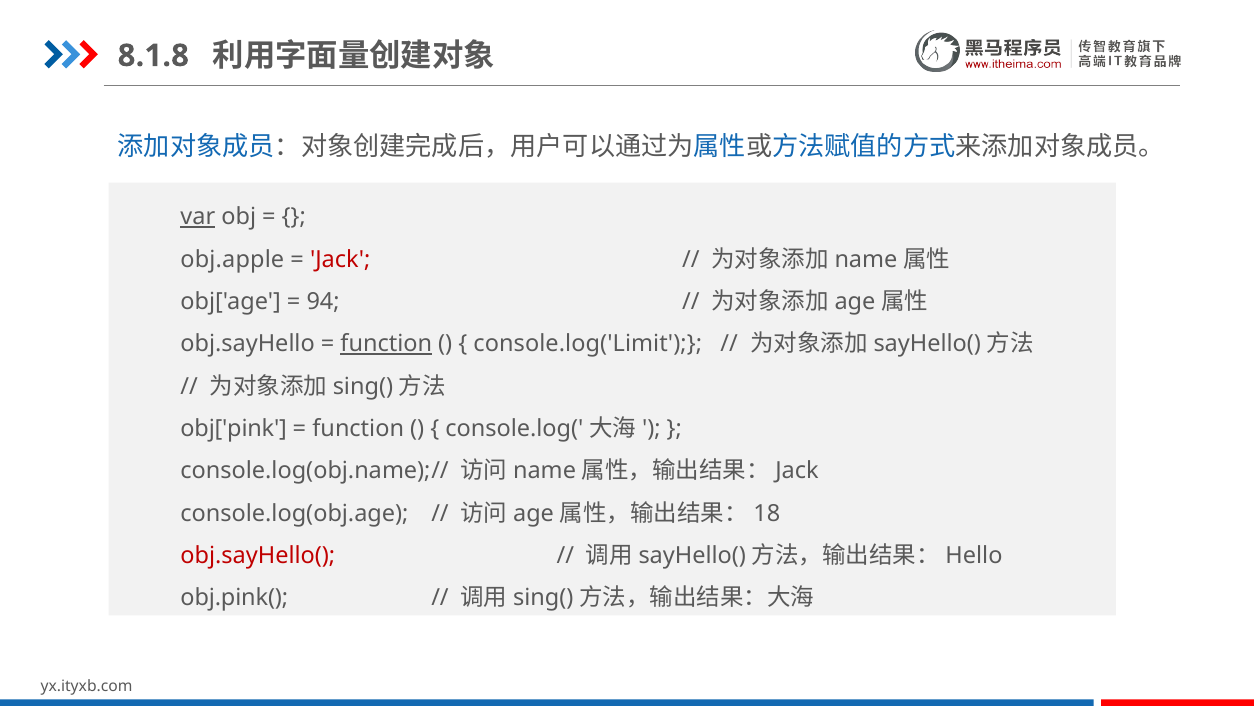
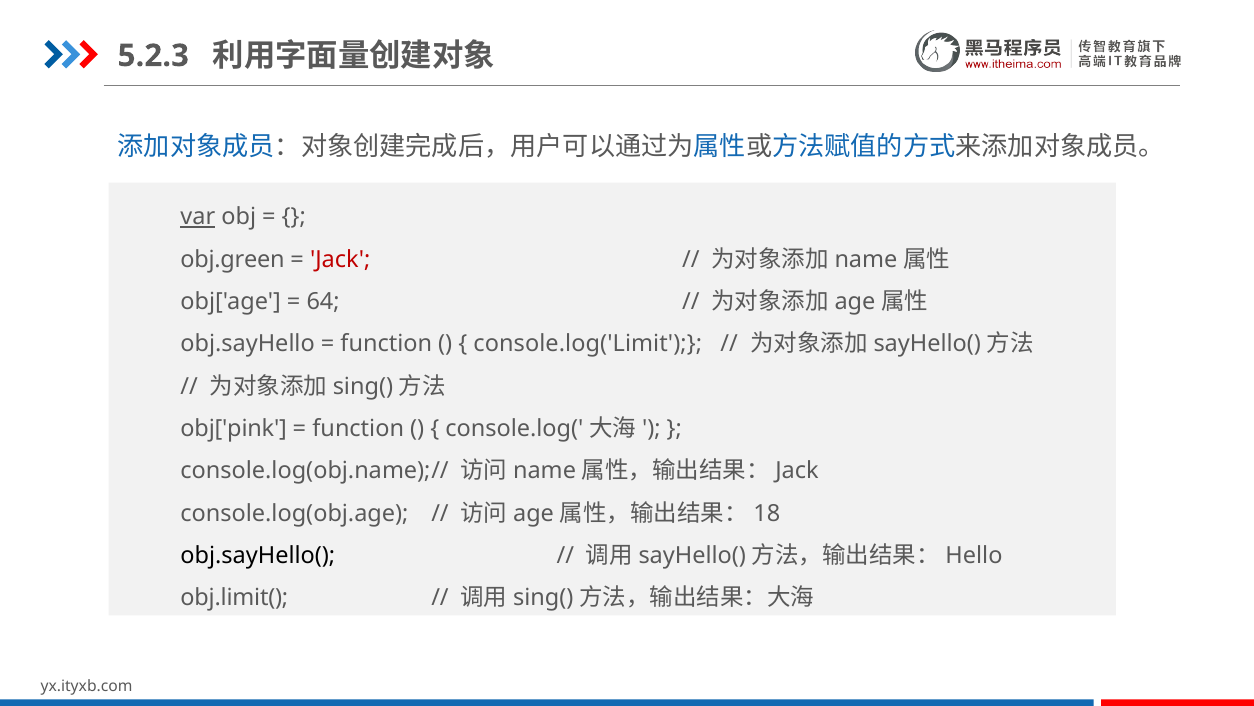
8.1.8: 8.1.8 -> 5.2.3 (153, 56)
obj.apple: obj.apple -> obj.green (233, 259)
94: 94 -> 64 (323, 302)
function underline: present -> none (386, 344)
obj.sayHello( colour: red -> black (258, 556)
obj.pink(: obj.pink( -> obj.limit( (234, 598)
